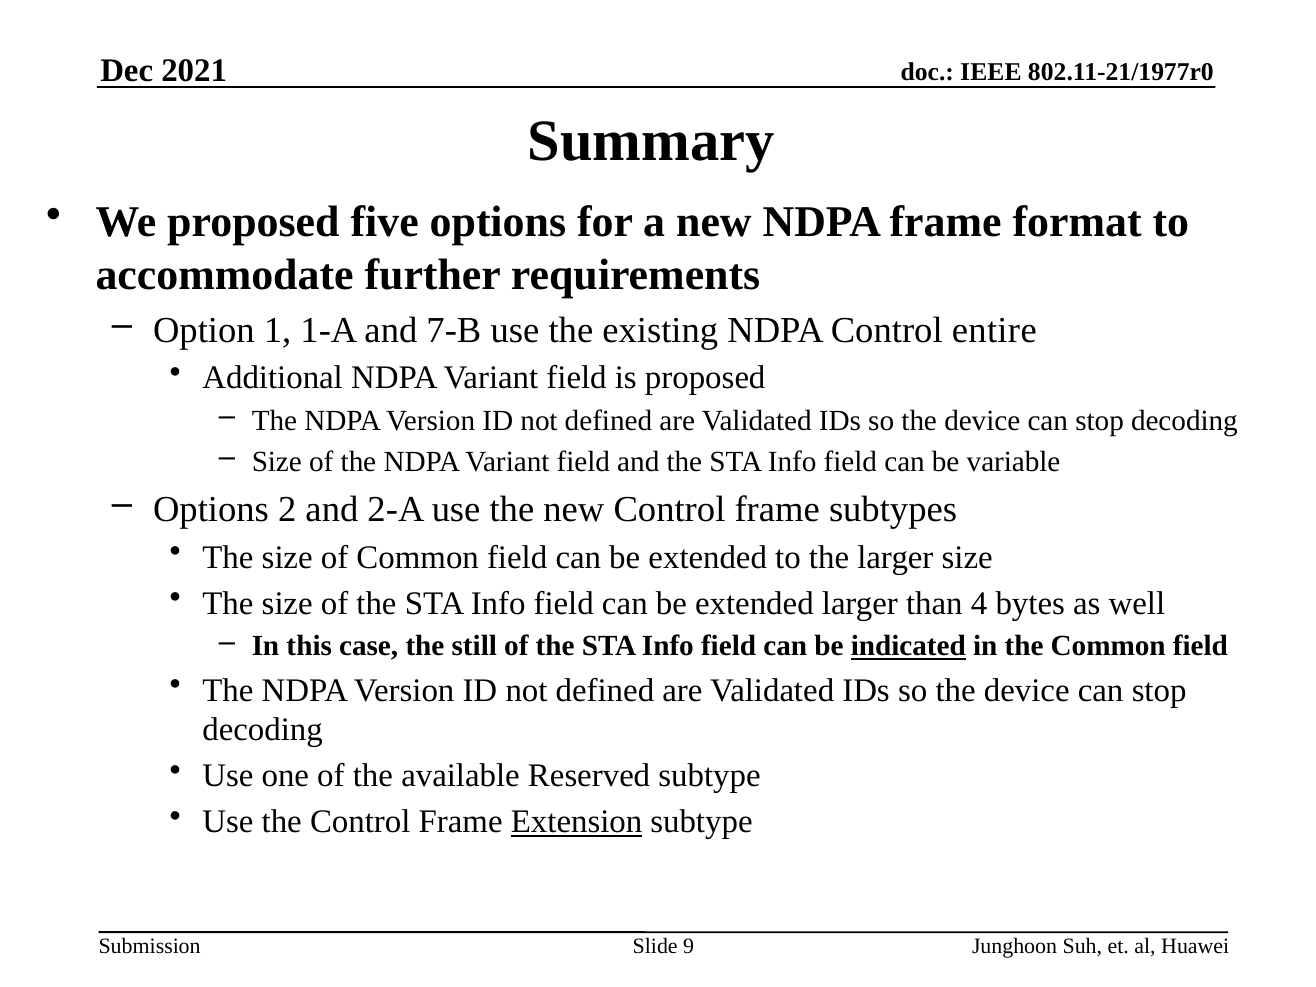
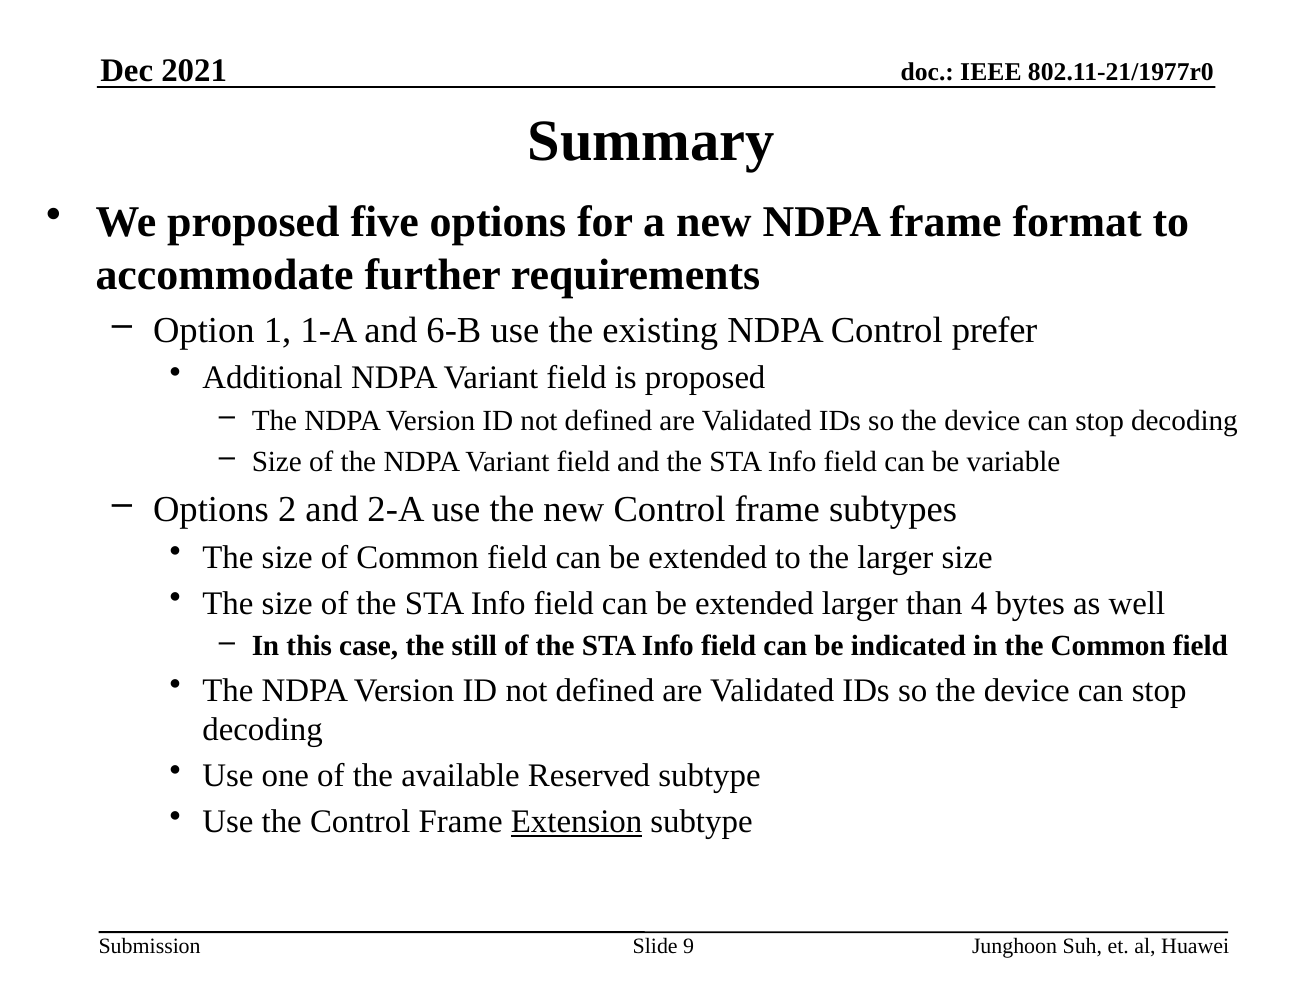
7-B: 7-B -> 6-B (454, 330)
entire: entire -> prefer (995, 330)
indicated underline: present -> none (908, 646)
